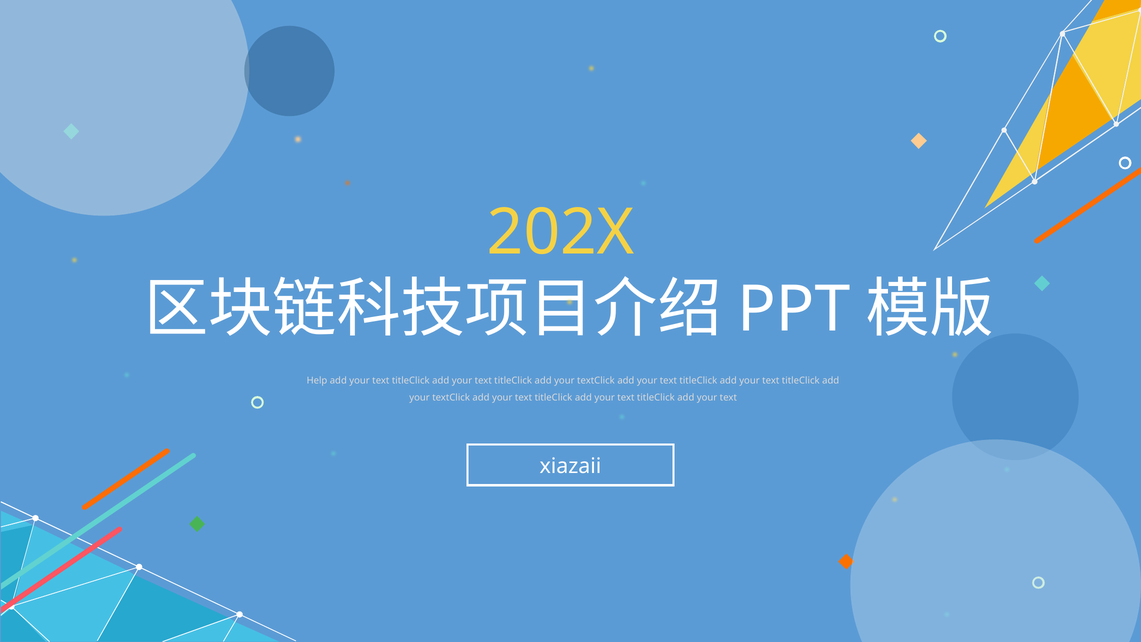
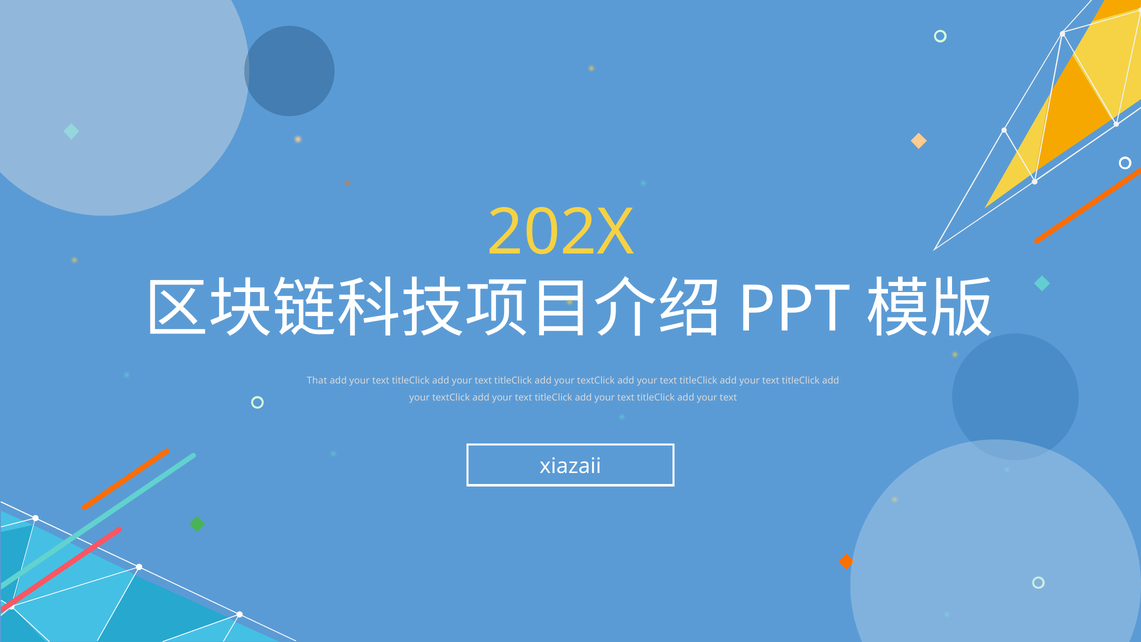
Help: Help -> That (317, 380)
